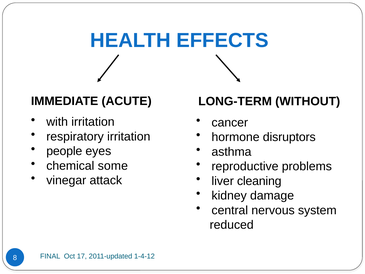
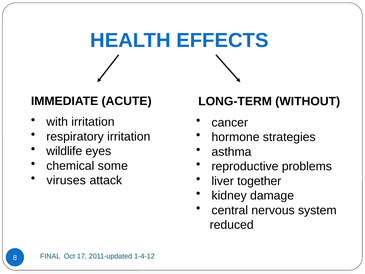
disruptors: disruptors -> strategies (289, 137)
people: people -> wildlife (64, 151)
vinegar: vinegar -> viruses (66, 180)
cleaning: cleaning -> together (259, 181)
